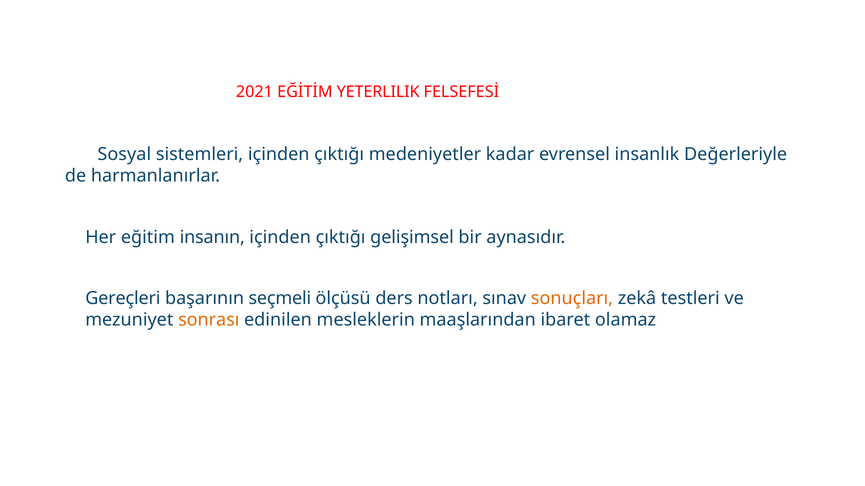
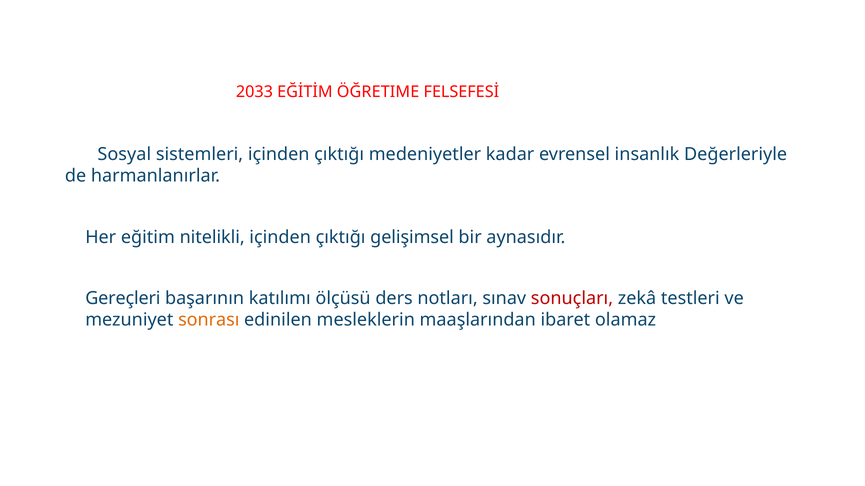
2021: 2021 -> 2033 (254, 92)
YETERLILIK: YETERLILIK -> ÖĞRETIME (378, 92)
insanın: insanın -> nitelikli (212, 237)
seçmeli: seçmeli -> katılımı (280, 299)
sonuçları colour: orange -> red (572, 299)
